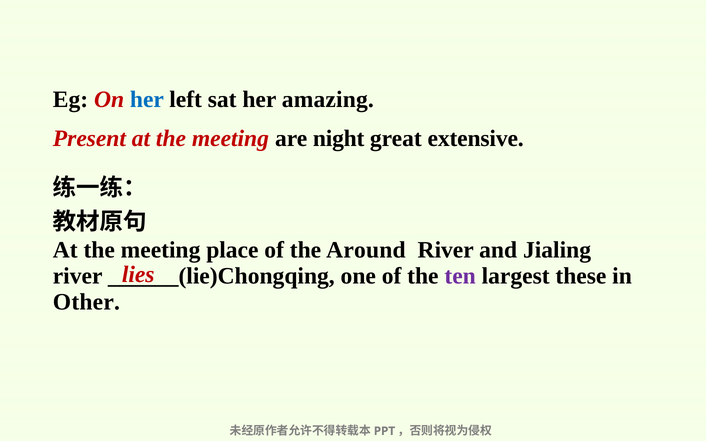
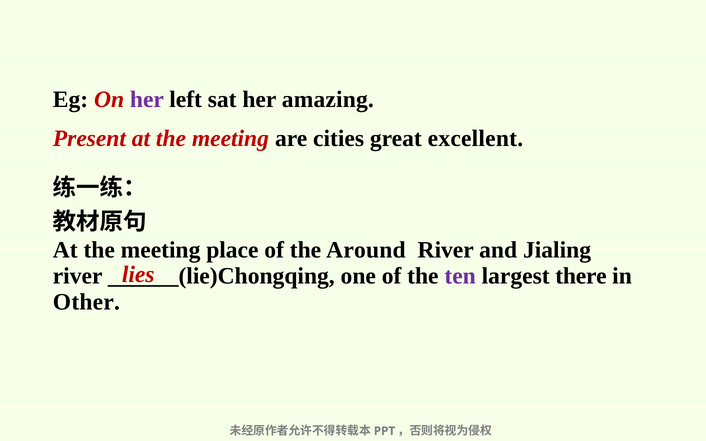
her colour: blue -> purple (147, 100)
night: night -> cities (339, 139)
extensive: extensive -> excellent (475, 139)
these: these -> there (581, 276)
